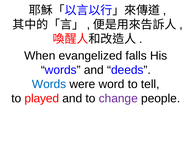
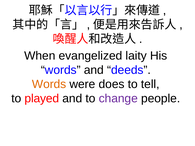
falls: falls -> laity (136, 56)
Words colour: blue -> orange (49, 84)
word: word -> does (112, 84)
